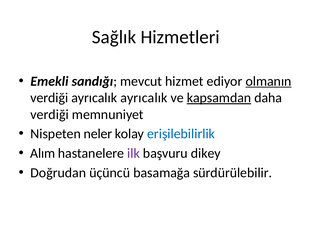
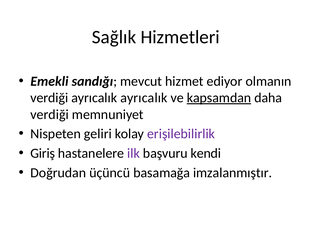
olmanın underline: present -> none (268, 81)
neler: neler -> geliri (98, 134)
erişilebilirlik colour: blue -> purple (181, 134)
Alım: Alım -> Giriş (43, 153)
dikey: dikey -> kendi (206, 153)
sürdürülebilir: sürdürülebilir -> imzalanmıştır (233, 173)
